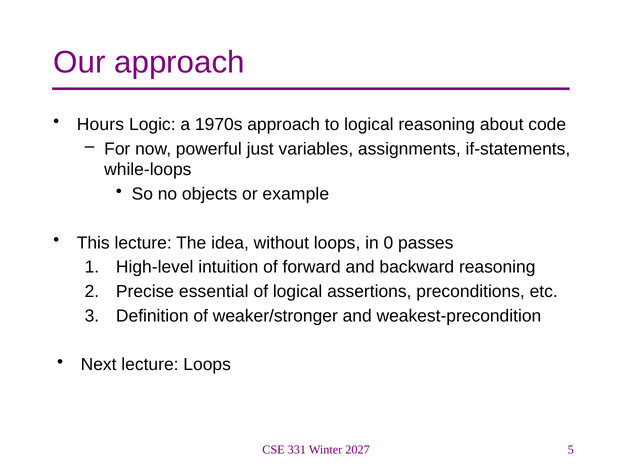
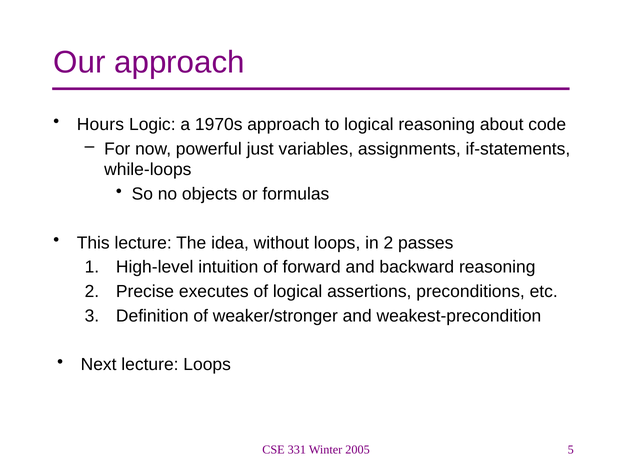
example: example -> formulas (296, 194)
in 0: 0 -> 2 (388, 243)
essential: essential -> executes (214, 292)
2027: 2027 -> 2005 (358, 450)
